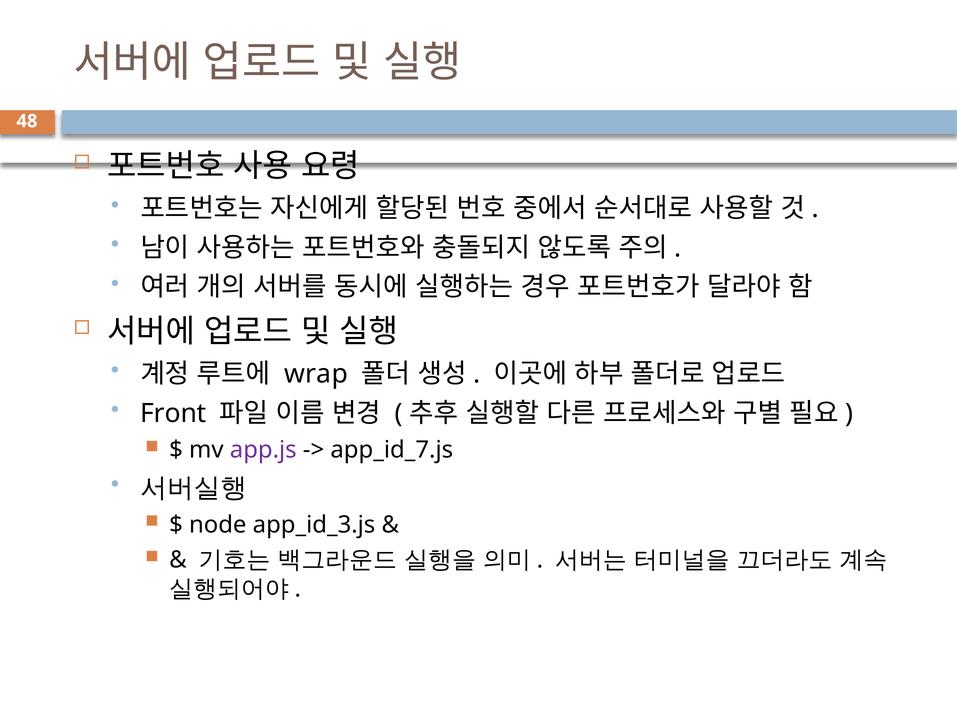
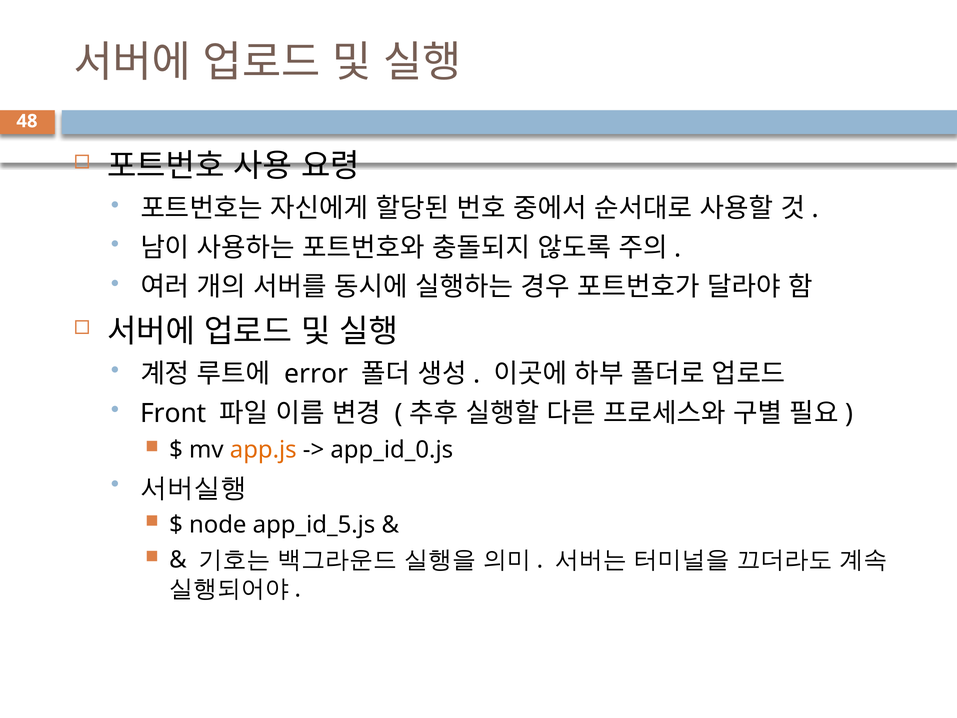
wrap: wrap -> error (316, 374)
app.js colour: purple -> orange (263, 450)
app_id_7.js: app_id_7.js -> app_id_0.js (392, 450)
app_id_3.js: app_id_3.js -> app_id_5.js (314, 524)
